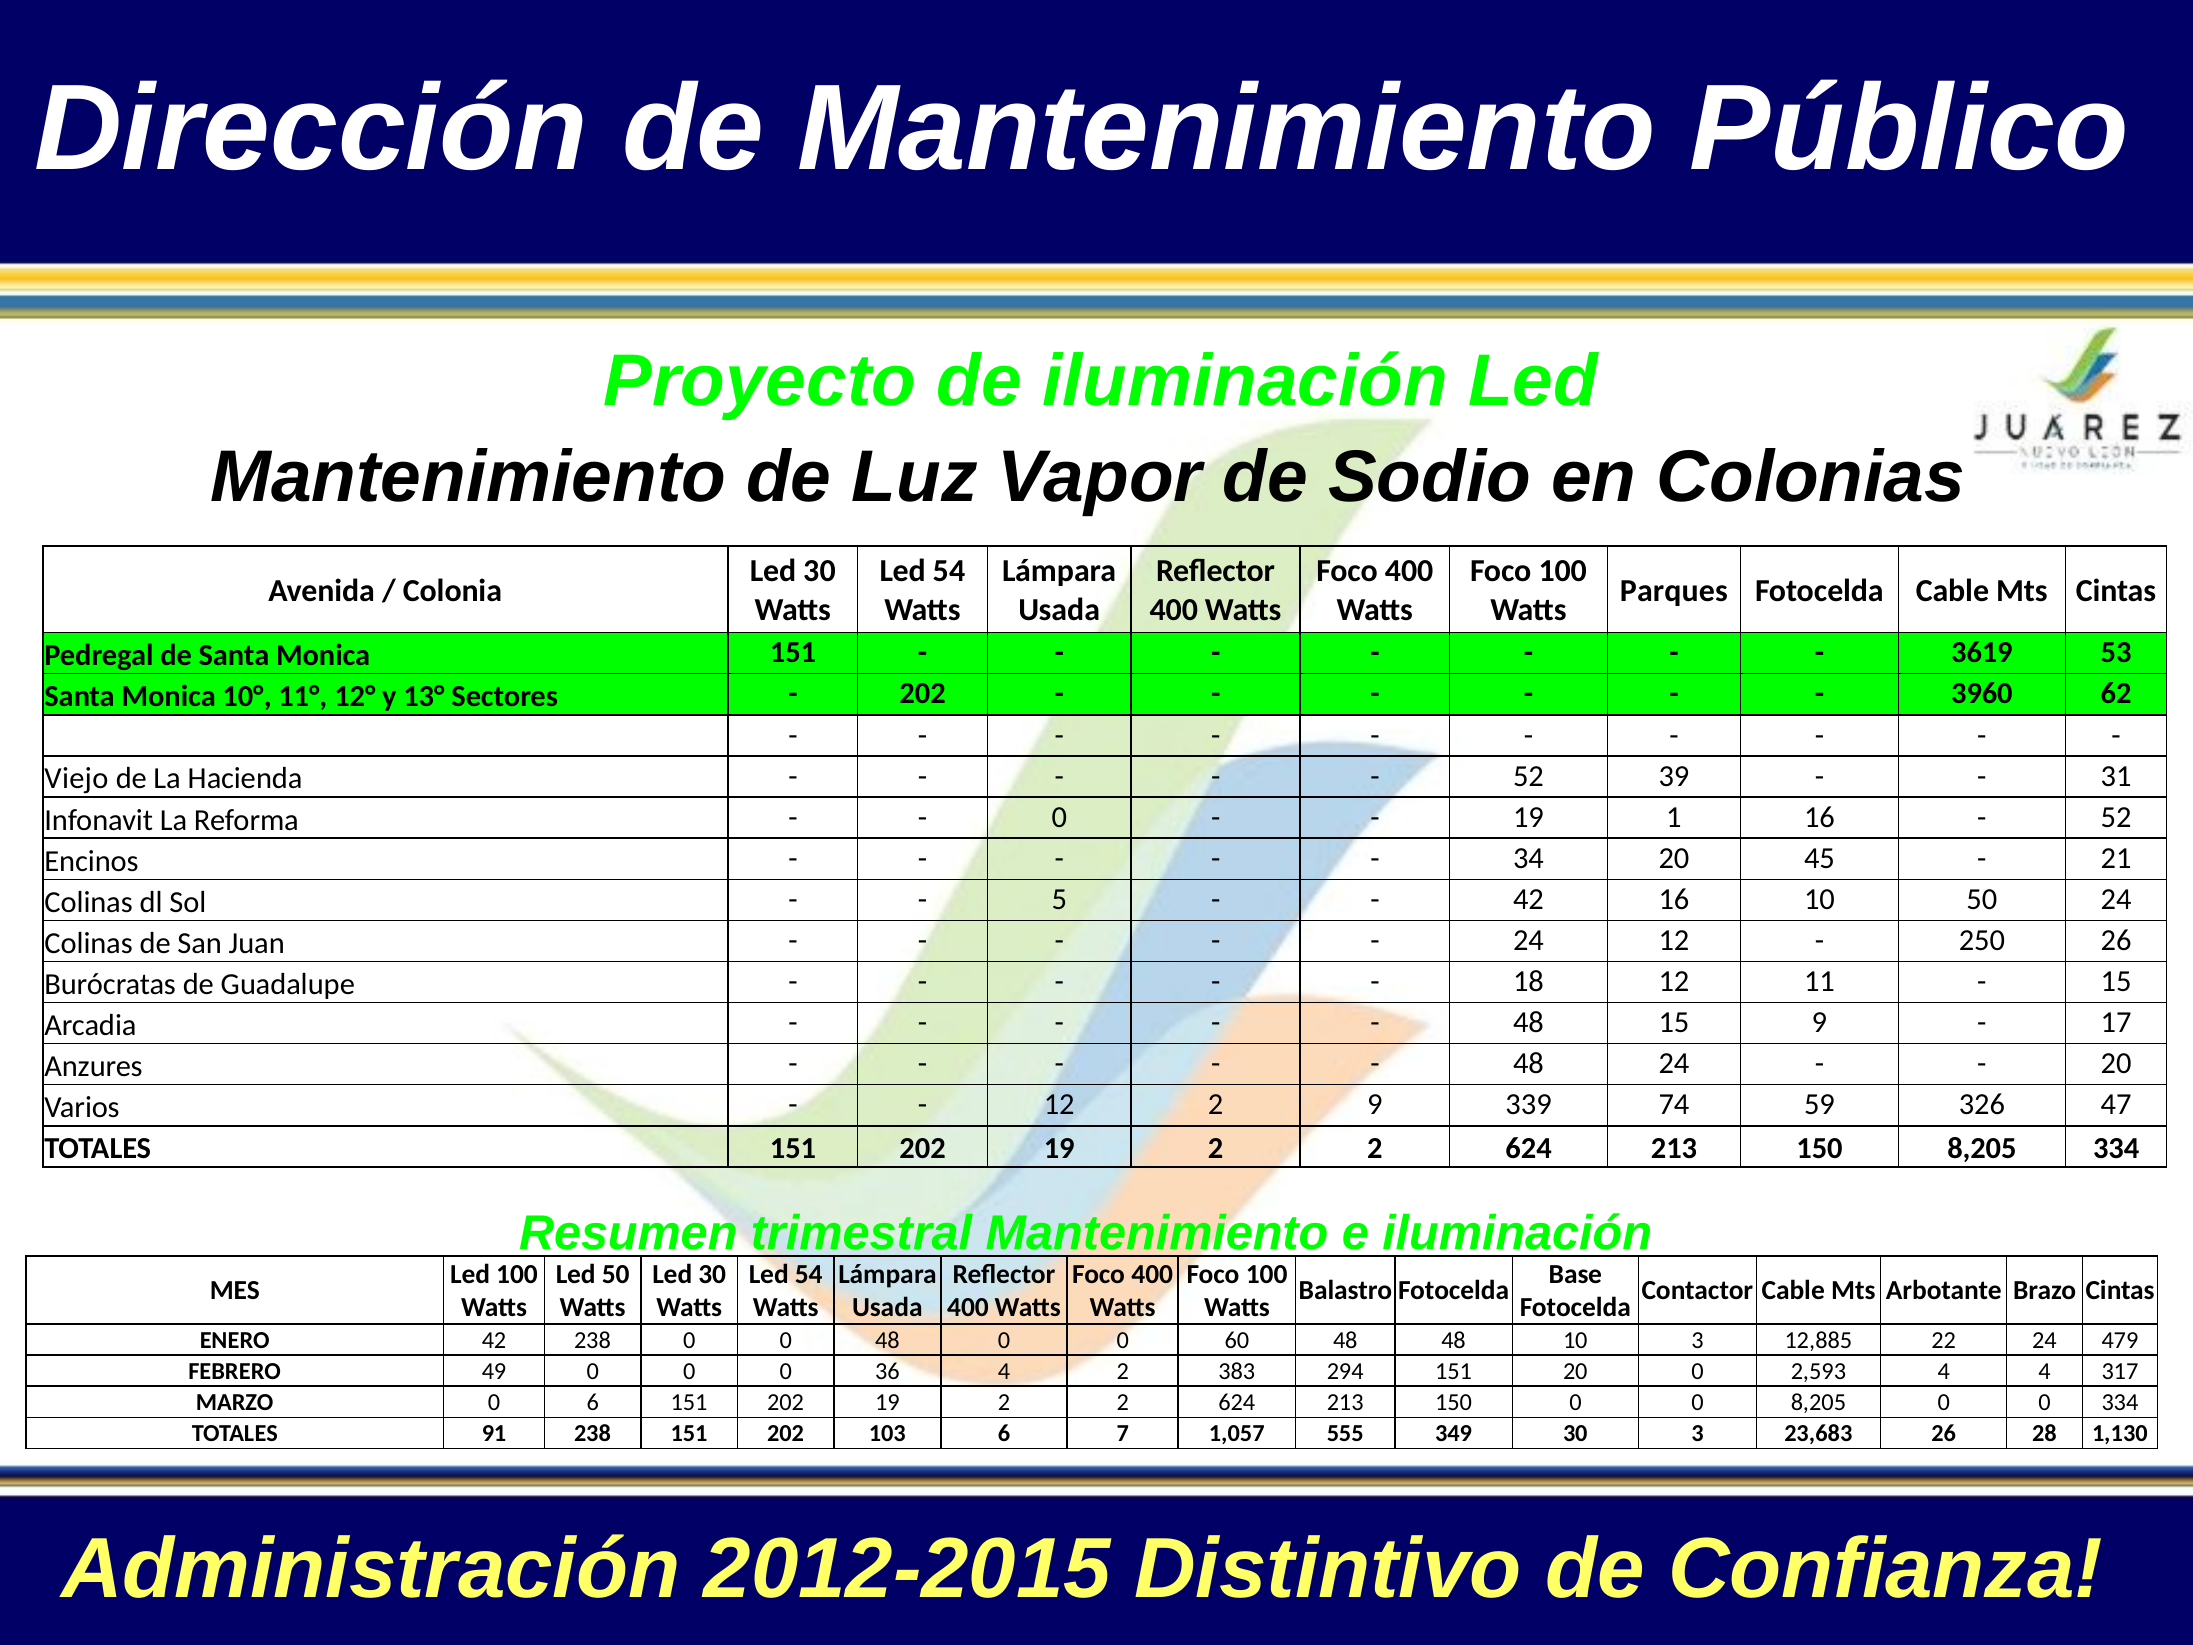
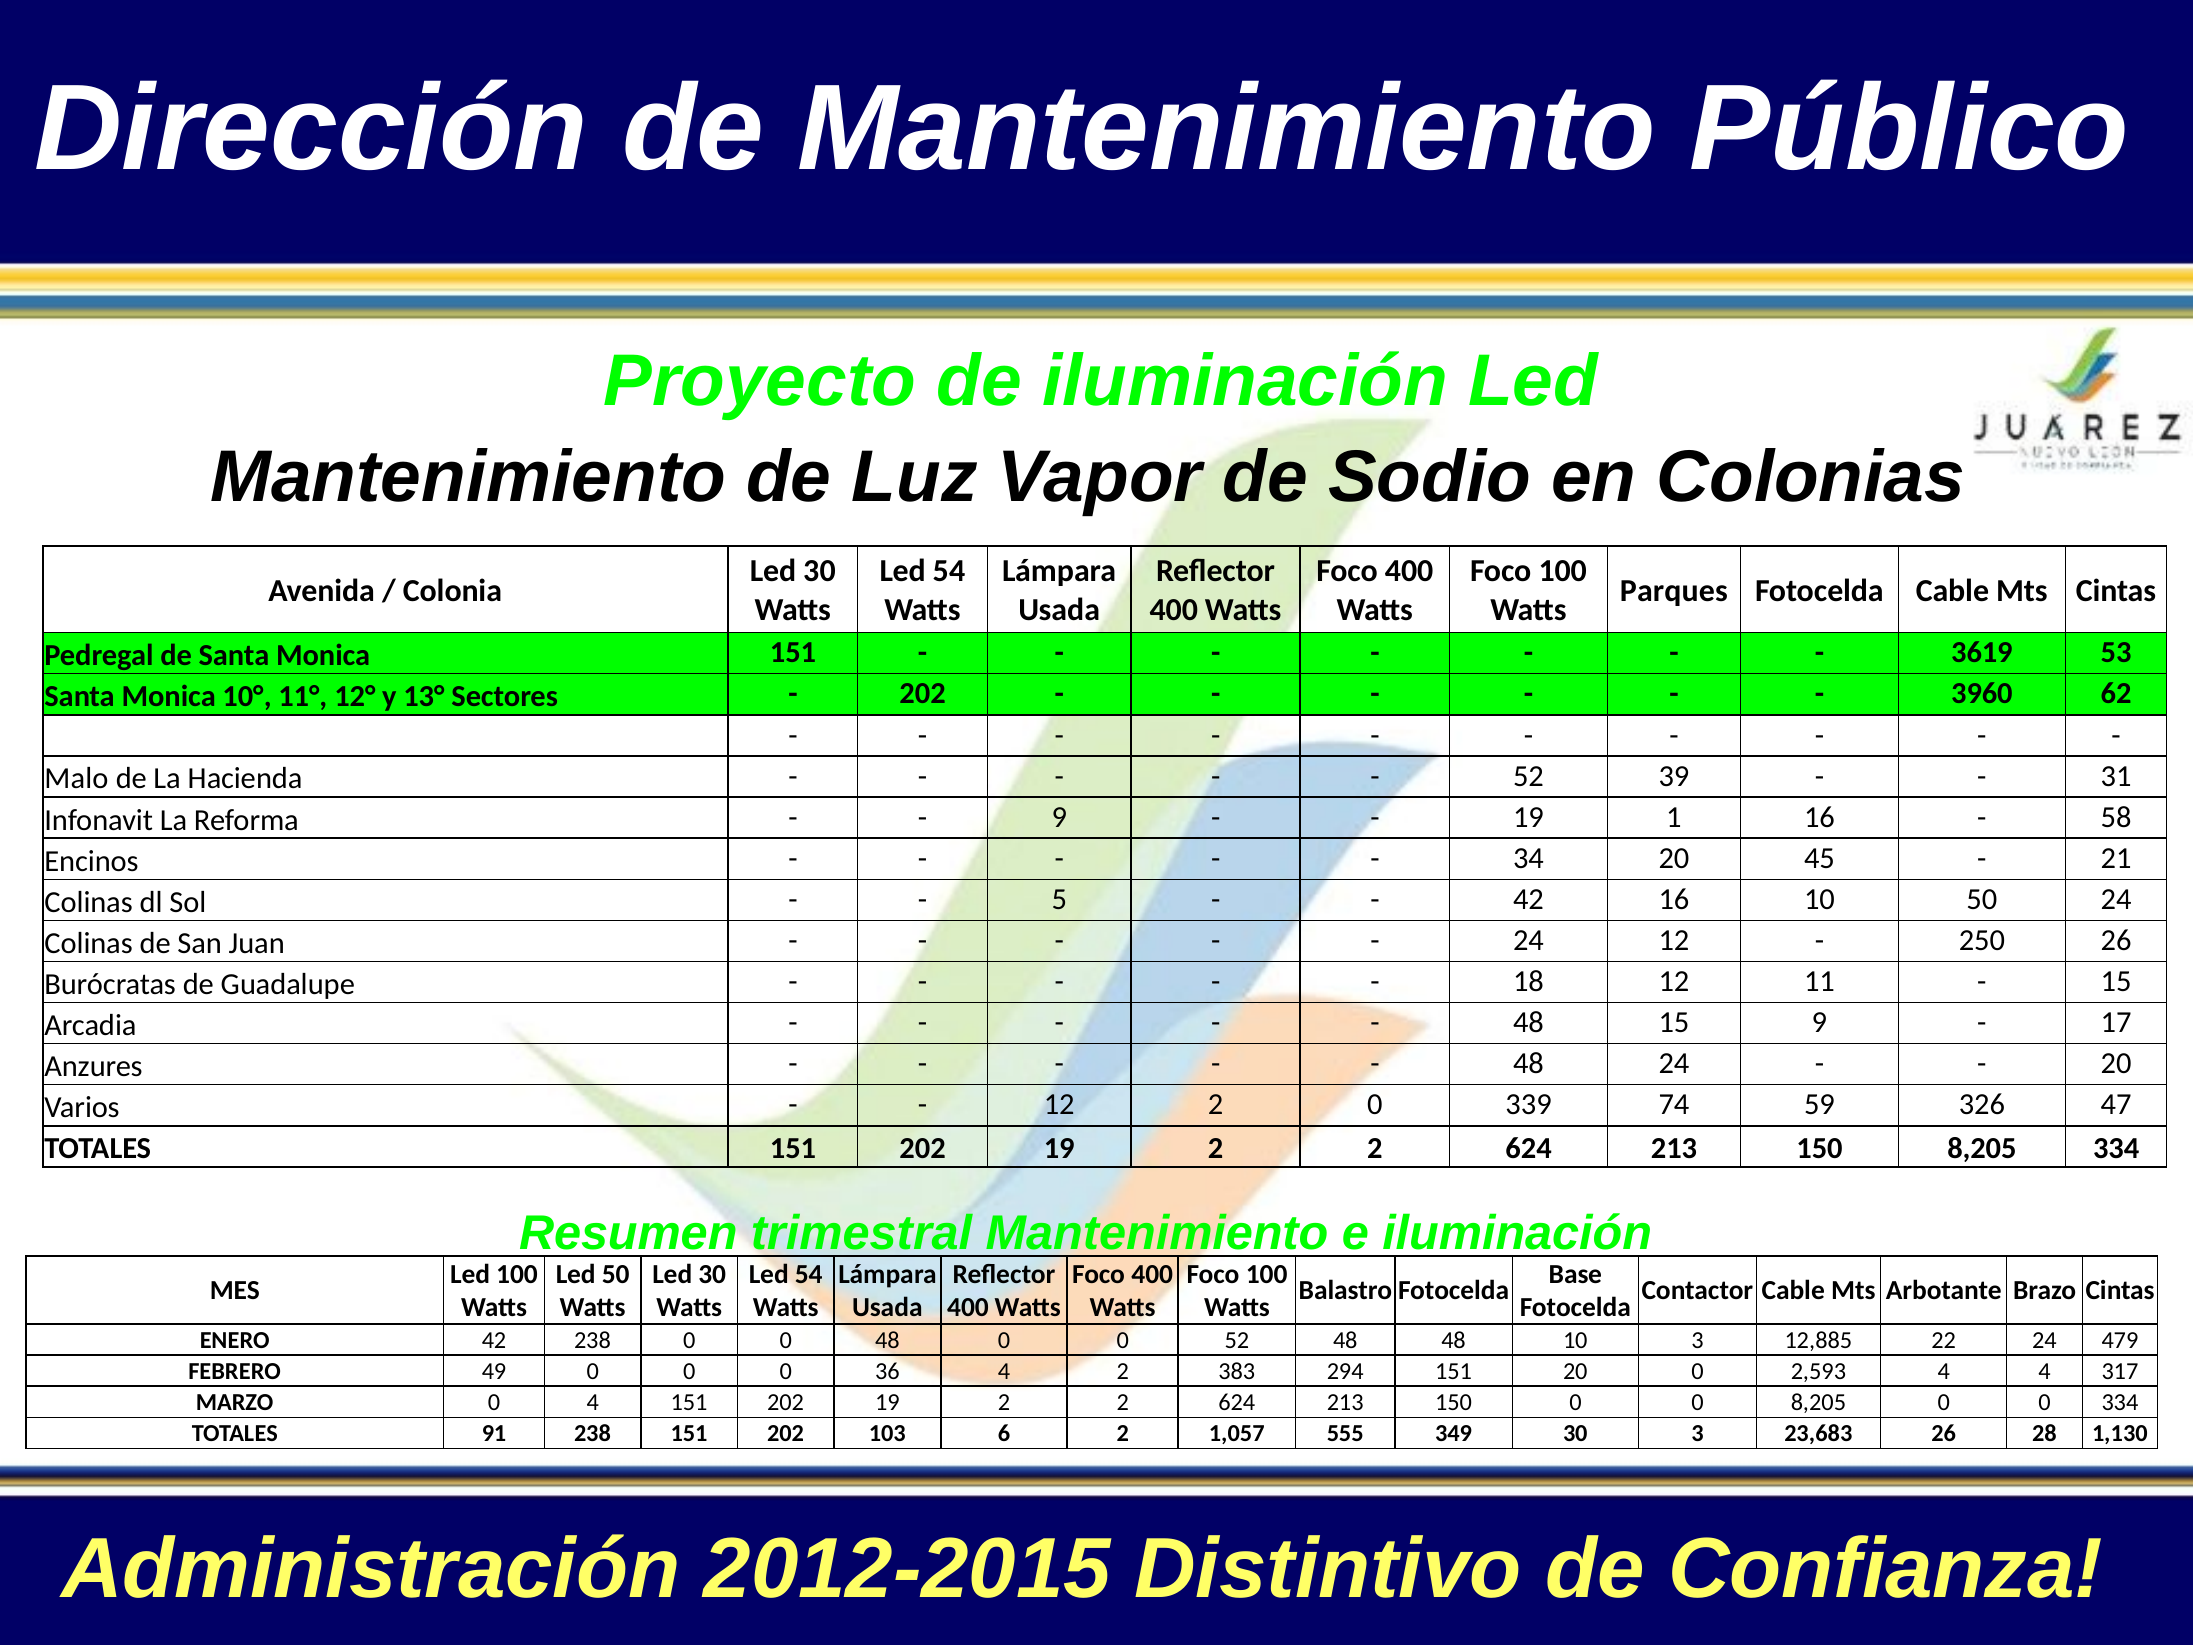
Viejo: Viejo -> Malo (76, 779)
0: 0 -> 9 (1059, 817)
52: 52 -> 58 (2116, 817)
2 9: 9 -> 0 (1375, 1105)
0 60: 60 -> 52 (1237, 1340)
0 6: 6 -> 4 (593, 1402)
6 7: 7 -> 2 (1123, 1433)
